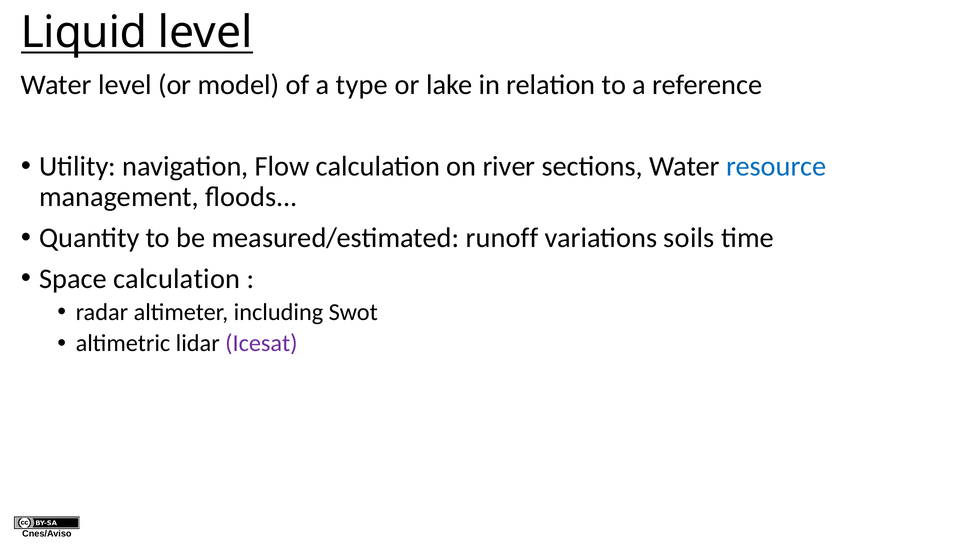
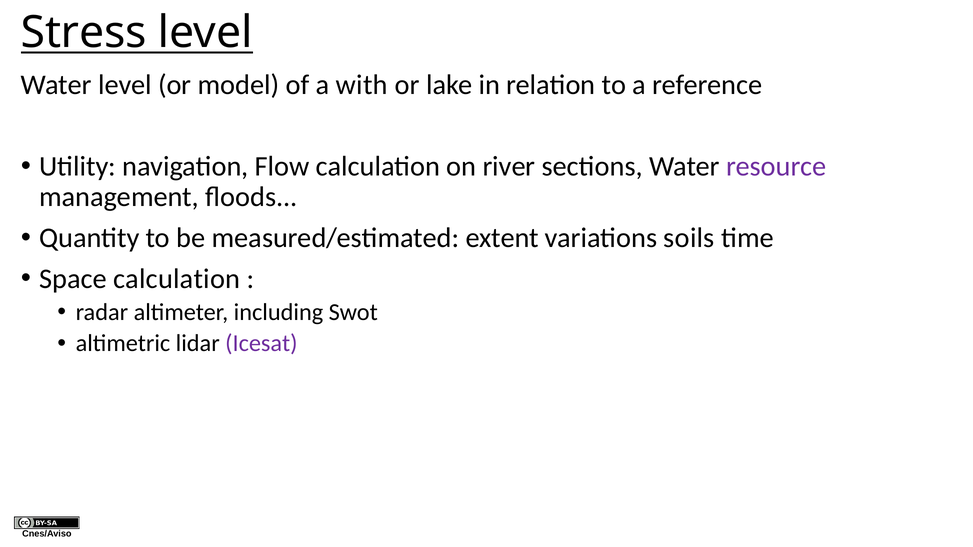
Liquid: Liquid -> Stress (84, 32)
type: type -> with (362, 85)
resource colour: blue -> purple (776, 167)
runoff: runoff -> extent (502, 238)
